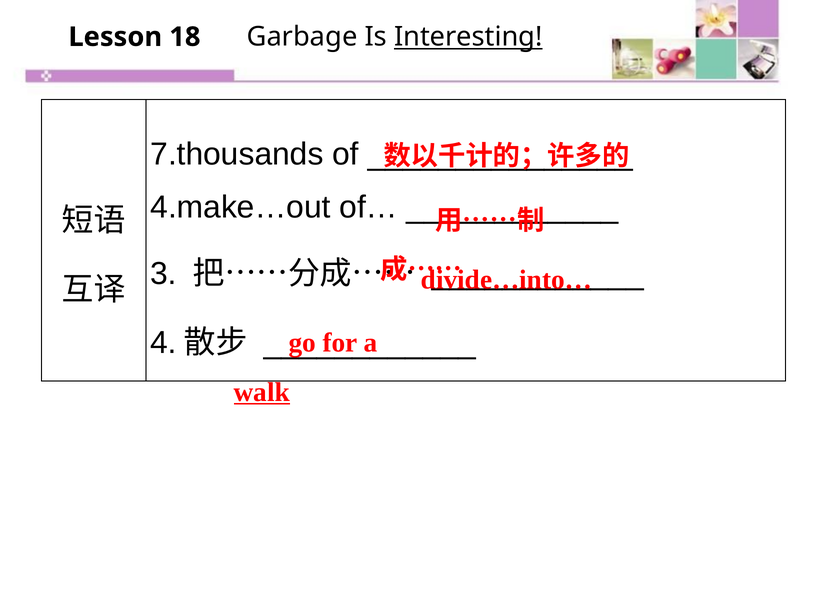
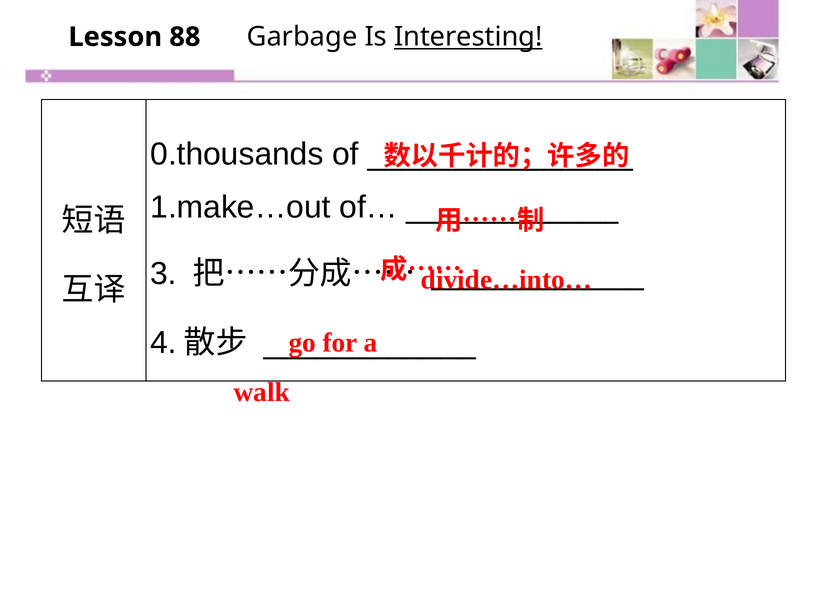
18: 18 -> 88 (185, 37)
7.thousands: 7.thousands -> 0.thousands (237, 154)
4.make…out: 4.make…out -> 1.make…out (240, 207)
walk underline: present -> none (262, 392)
